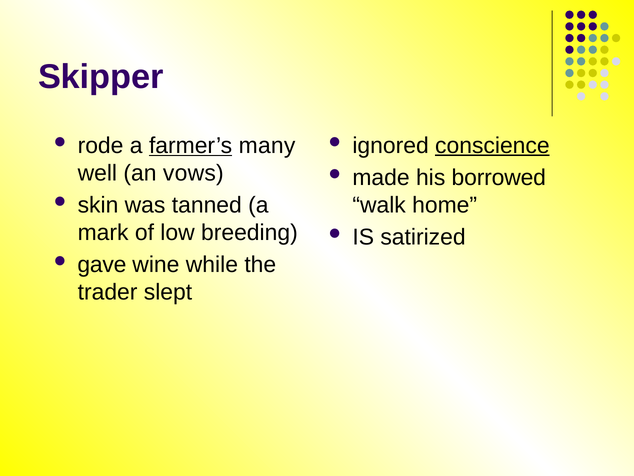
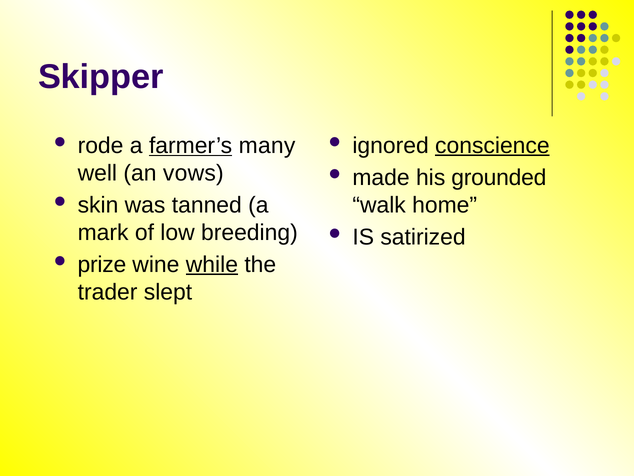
borrowed: borrowed -> grounded (499, 177)
gave: gave -> prize (102, 264)
while underline: none -> present (212, 264)
